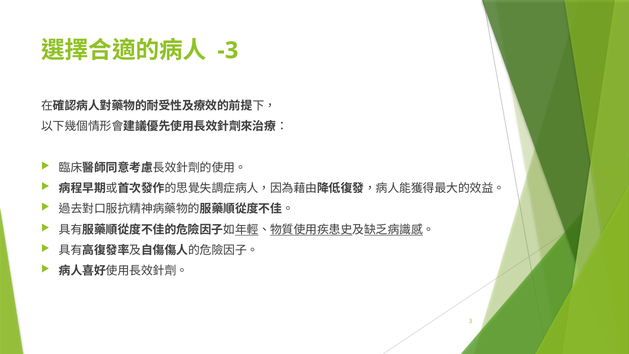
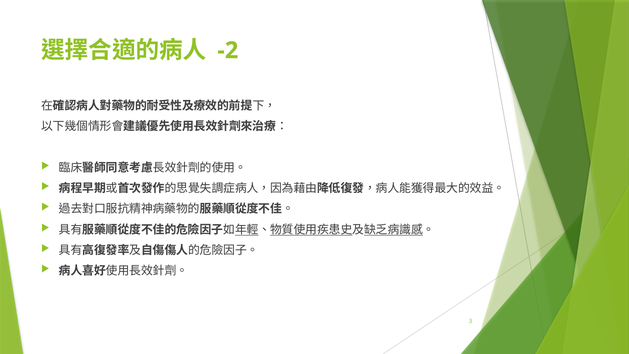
-3: -3 -> -2 (228, 50)
